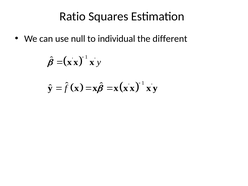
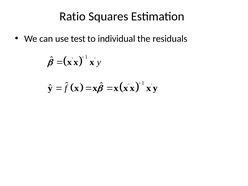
null: null -> test (78, 39)
different: different -> residuals (170, 39)
